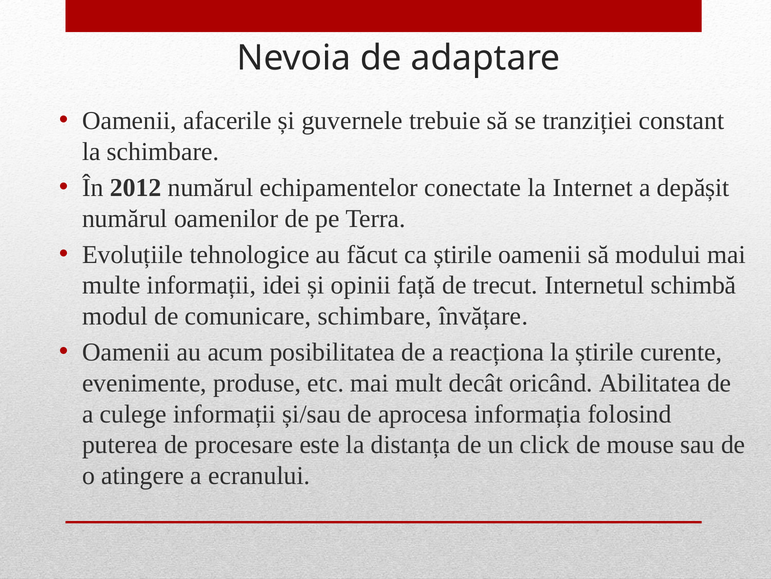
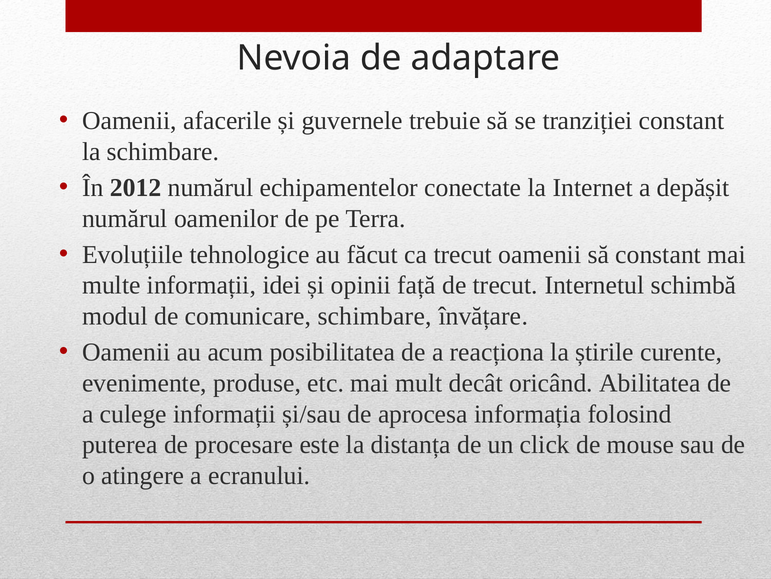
ca știrile: știrile -> trecut (463, 254)
să modului: modului -> constant (658, 254)
